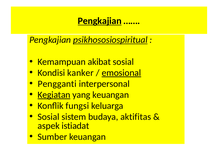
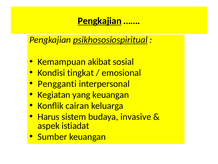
kanker: kanker -> tingkat (81, 73)
emosional underline: present -> none (121, 73)
Kegiatan underline: present -> none (54, 94)
fungsi: fungsi -> cairan (77, 105)
Sosial: Sosial -> Harus (49, 116)
aktifitas: aktifitas -> invasive (136, 116)
